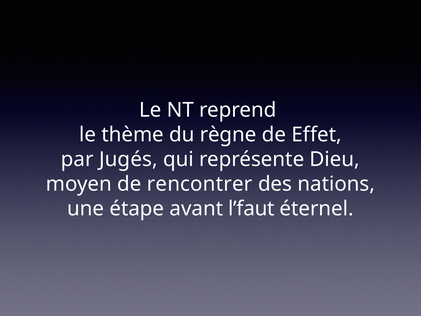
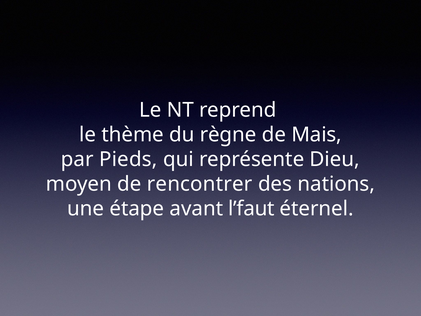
Effet: Effet -> Mais (317, 135)
Jugés: Jugés -> Pieds (128, 159)
